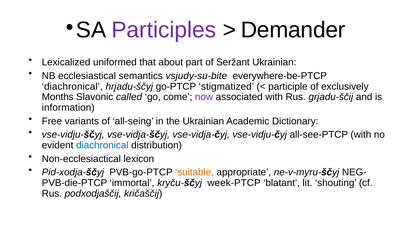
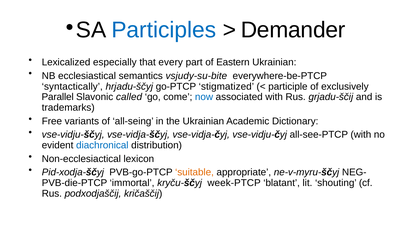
Participles colour: purple -> blue (164, 30)
uniformed: uniformed -> especially (115, 62)
about: about -> every (171, 62)
Seržant: Seržant -> Eastern (233, 62)
diachronical: diachronical -> syntactically (72, 87)
Months: Months -> Parallel (58, 97)
now colour: purple -> blue (204, 97)
information: information -> trademarks (68, 108)
